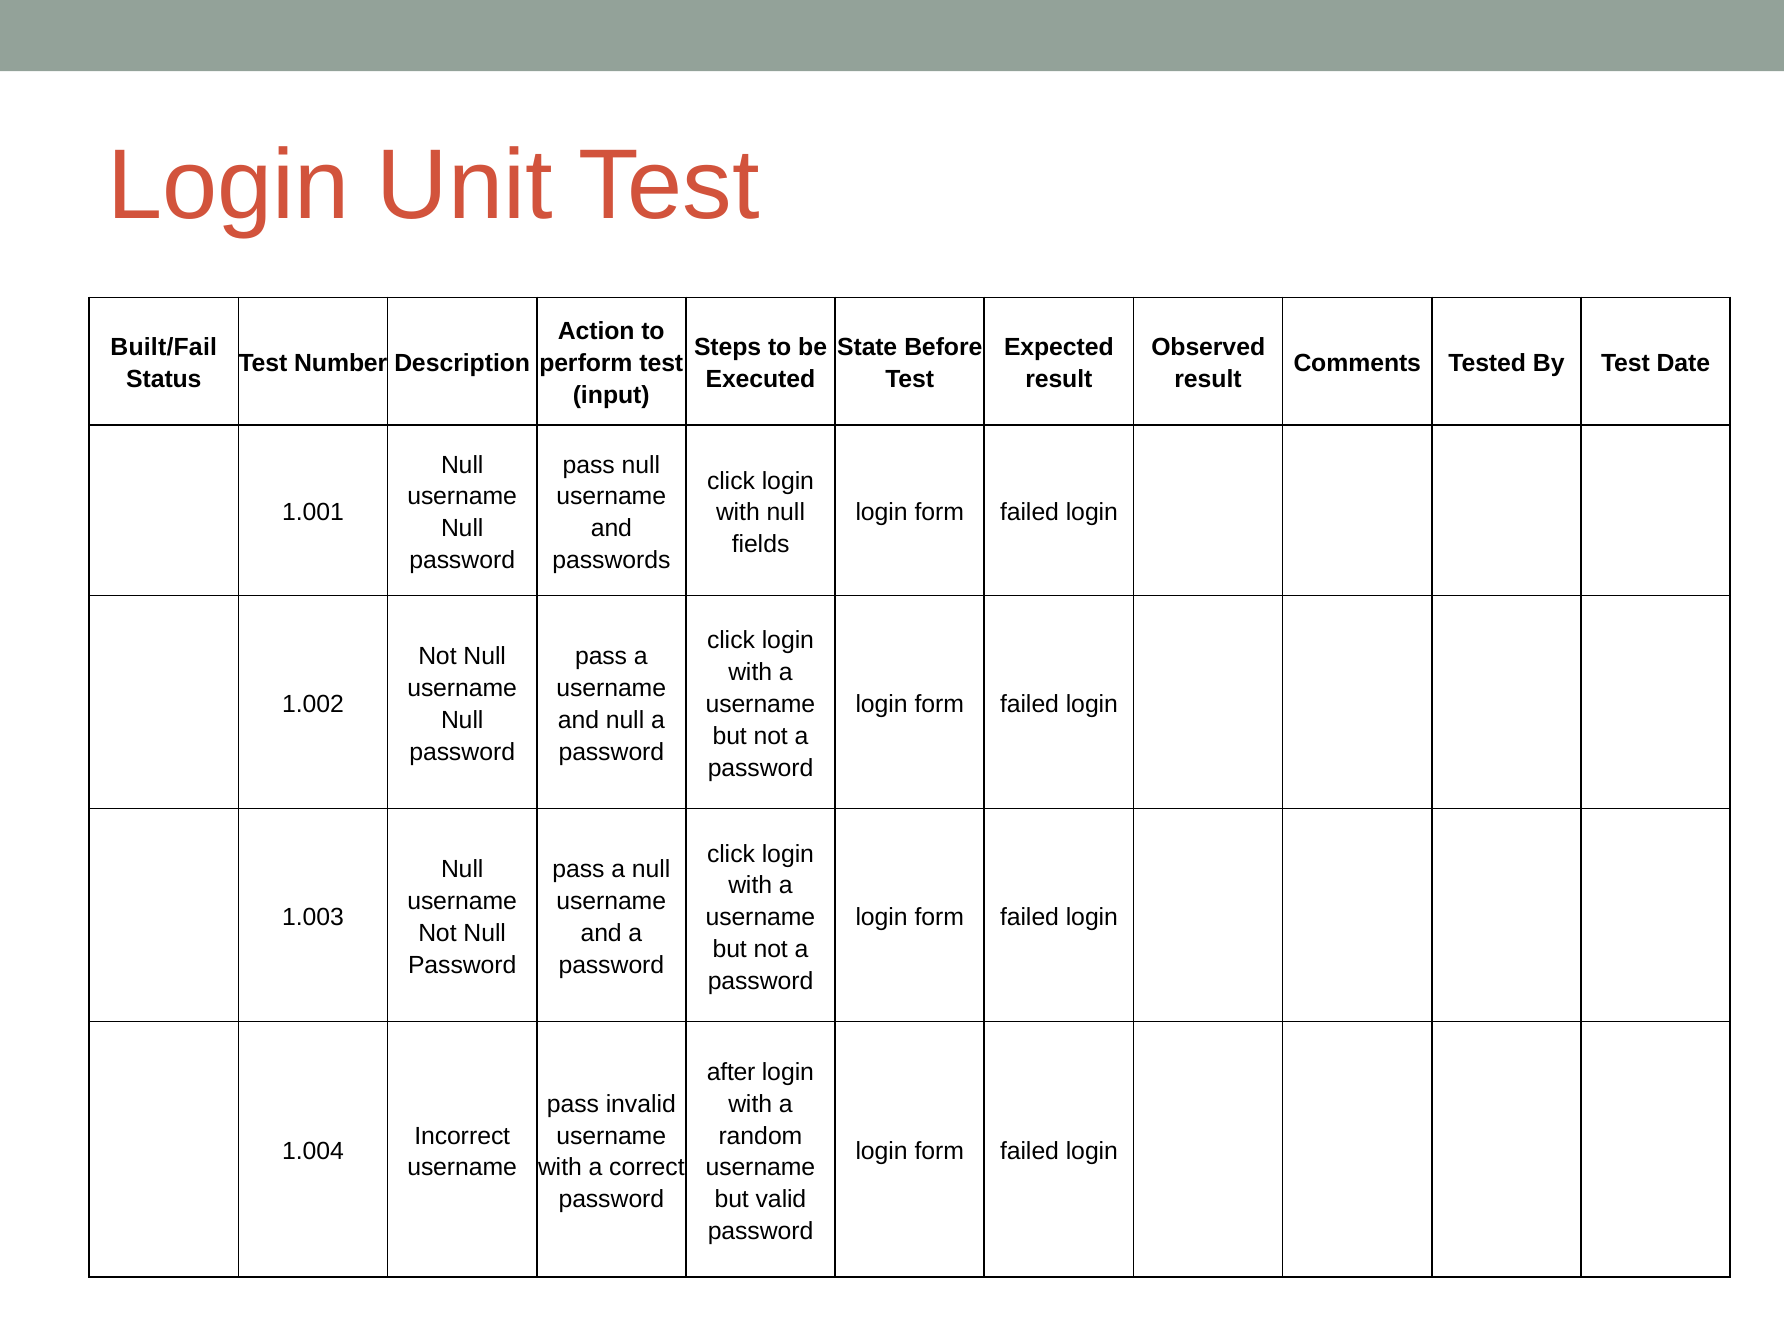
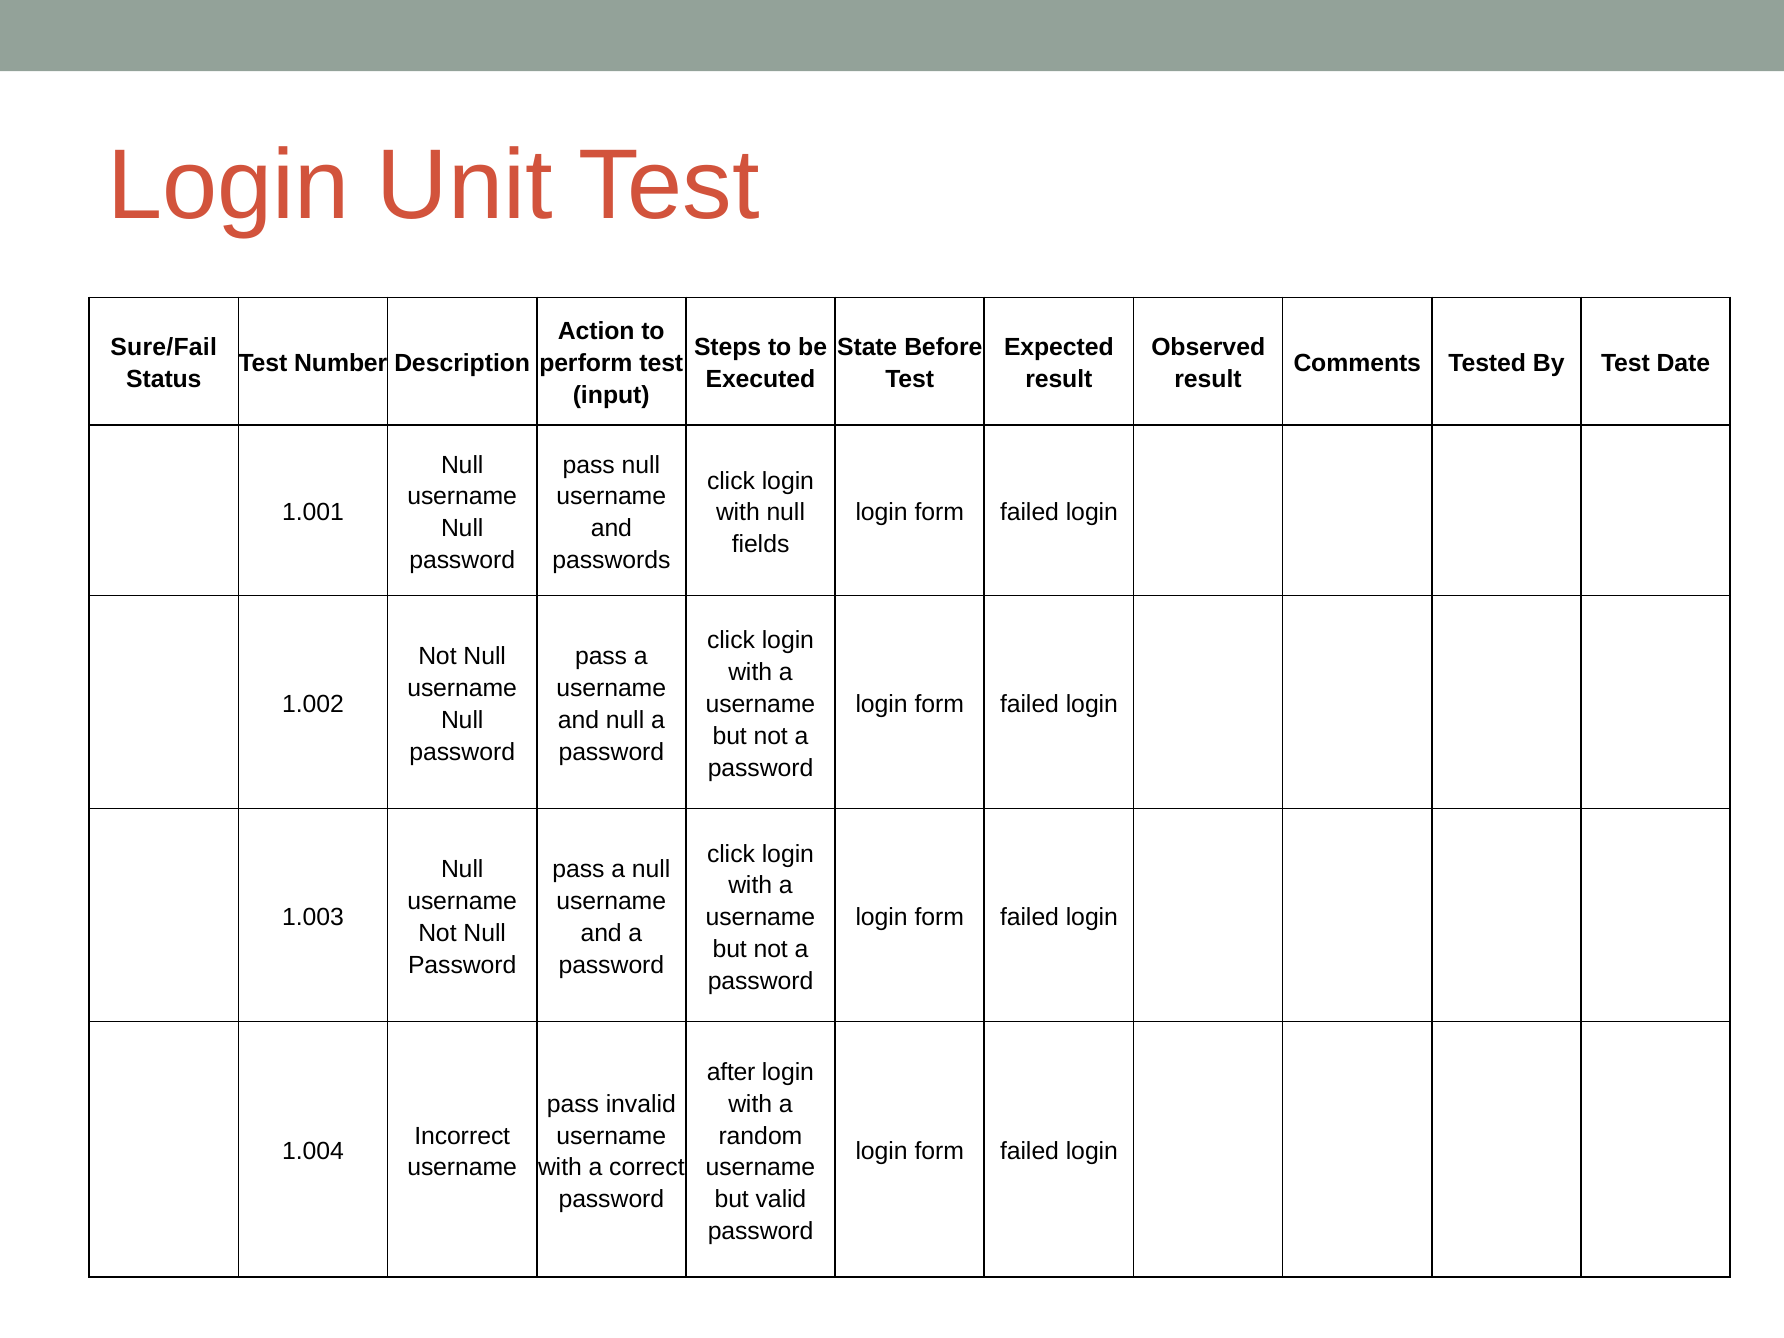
Built/Fail: Built/Fail -> Sure/Fail (164, 348)
